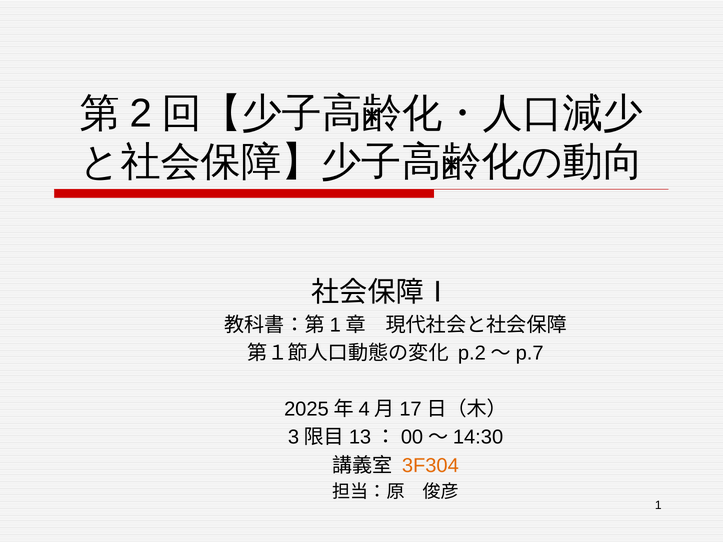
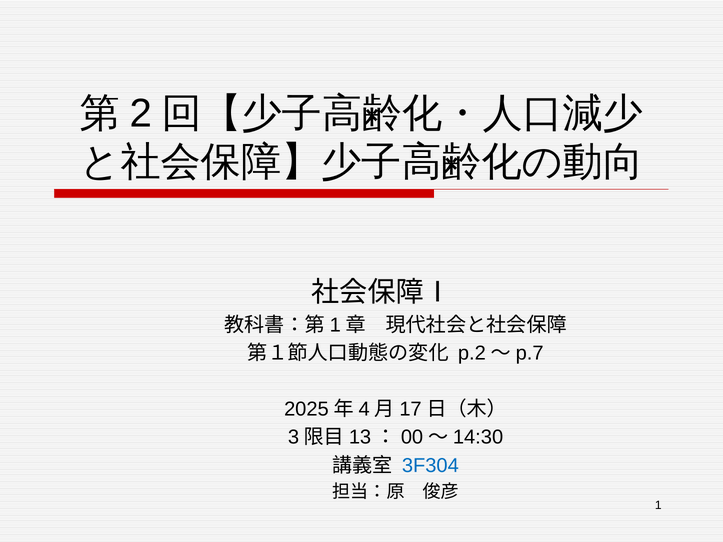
3F304 colour: orange -> blue (430, 466)
